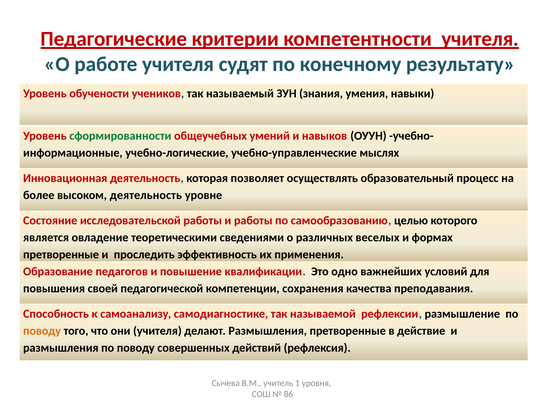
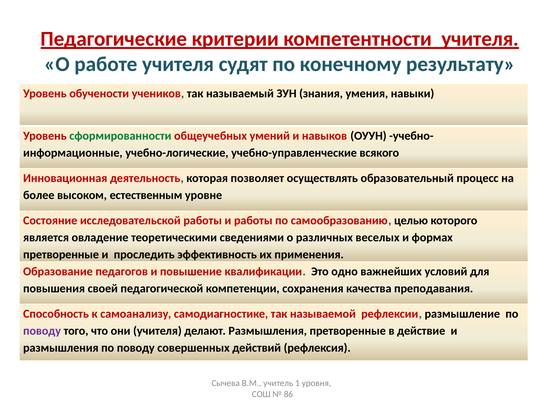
мыслях: мыслях -> всякого (379, 153)
высоком деятельность: деятельность -> естественным (146, 195)
поводу colour: orange -> purple (42, 331)
